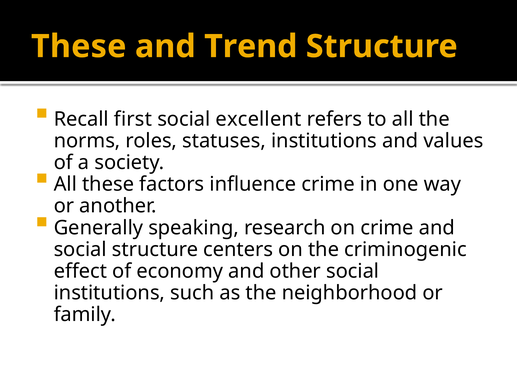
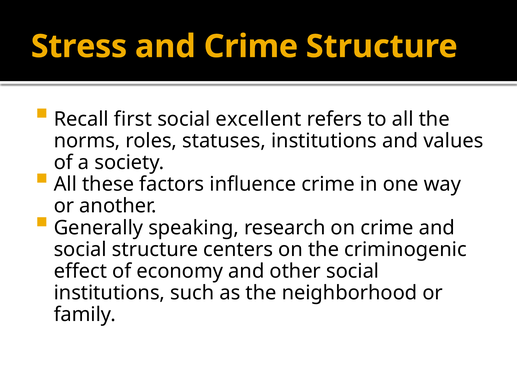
These: These -> Stress (79, 46)
and Trend: Trend -> Crime (251, 46)
